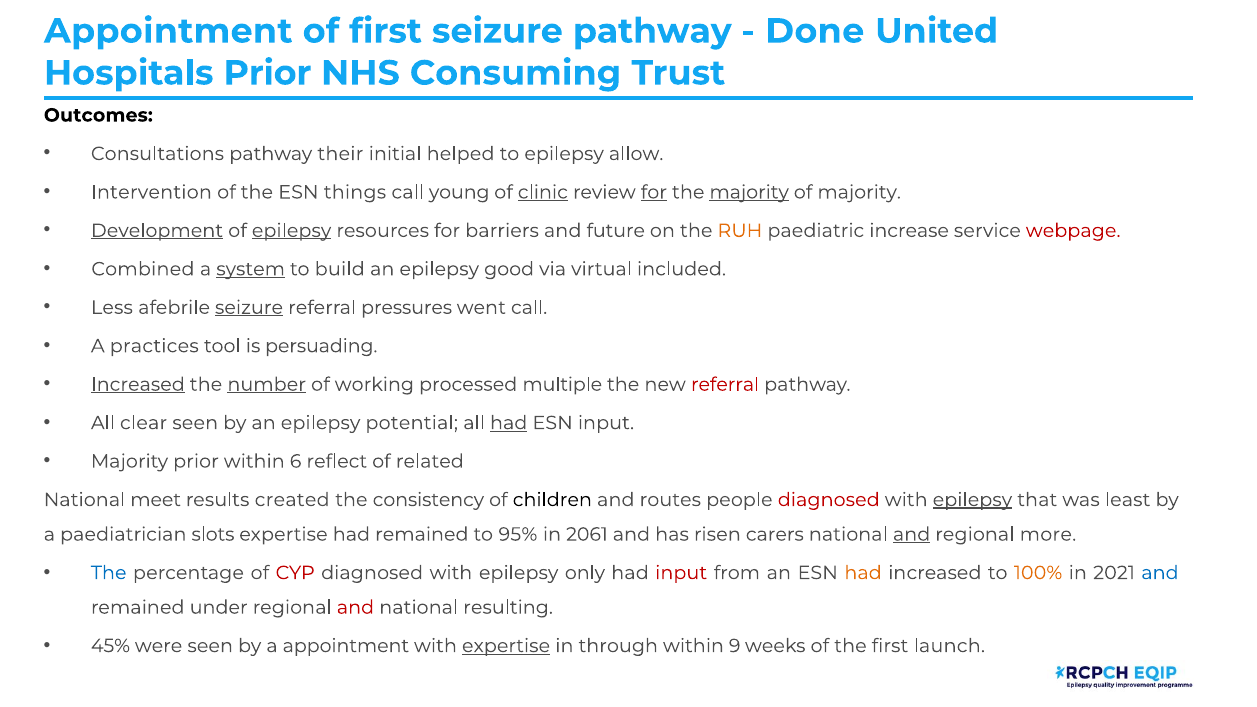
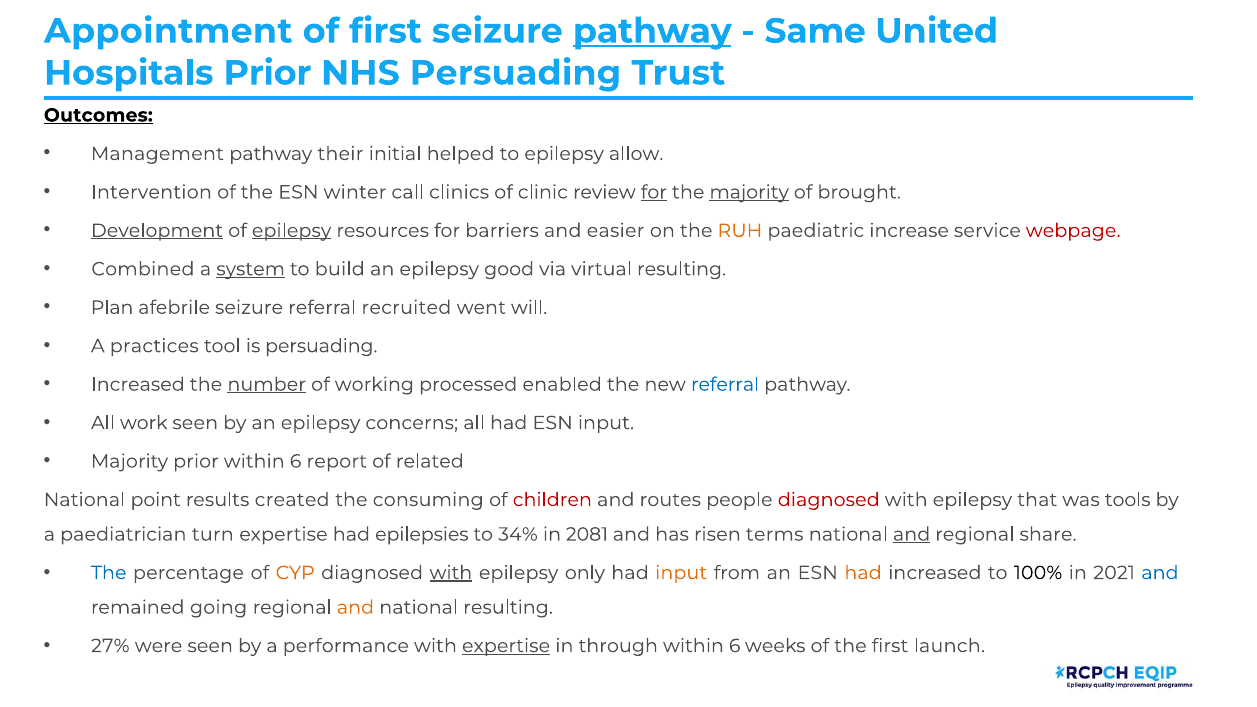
pathway underline: none -> present (652, 31)
Done: Done -> Same (815, 31)
NHS Consuming: Consuming -> Persuading (516, 73)
Outcomes underline: none -> present (98, 115)
Consultations: Consultations -> Management (157, 154)
things: things -> winter (355, 192)
young: young -> clinics (459, 192)
clinic underline: present -> none (543, 192)
of majority: majority -> brought (859, 192)
future: future -> easier (616, 231)
virtual included: included -> resulting (682, 269)
Less: Less -> Plan (112, 308)
seizure underline: present -> none (249, 308)
pressures: pressures -> recruited (406, 308)
went call: call -> will (529, 308)
Increased underline: present -> none (138, 384)
multiple: multiple -> enabled (562, 384)
referral colour: red -> blue (725, 384)
clear: clear -> work (144, 423)
potential: potential -> concerns (412, 423)
had underline: present -> none (509, 423)
reflect: reflect -> report (337, 461)
meet: meet -> point (156, 500)
consistency: consistency -> consuming (428, 500)
children colour: black -> red (552, 500)
epilepsy underline: present -> none (972, 500)
least: least -> tools (1128, 500)
slots: slots -> turn (213, 534)
had remained: remained -> epilepsies (422, 534)
95%: 95% -> 34% (518, 534)
2061: 2061 -> 2081 (587, 534)
carers: carers -> terms (775, 534)
more: more -> share (1048, 534)
CYP colour: red -> orange (295, 573)
with underline: none -> present (451, 573)
input colour: red -> orange (681, 573)
100% colour: orange -> black (1038, 573)
under: under -> going (219, 607)
and colour: red -> orange (355, 607)
45%: 45% -> 27% (110, 646)
a appointment: appointment -> performance (346, 646)
9: 9 -> 6 (735, 646)
